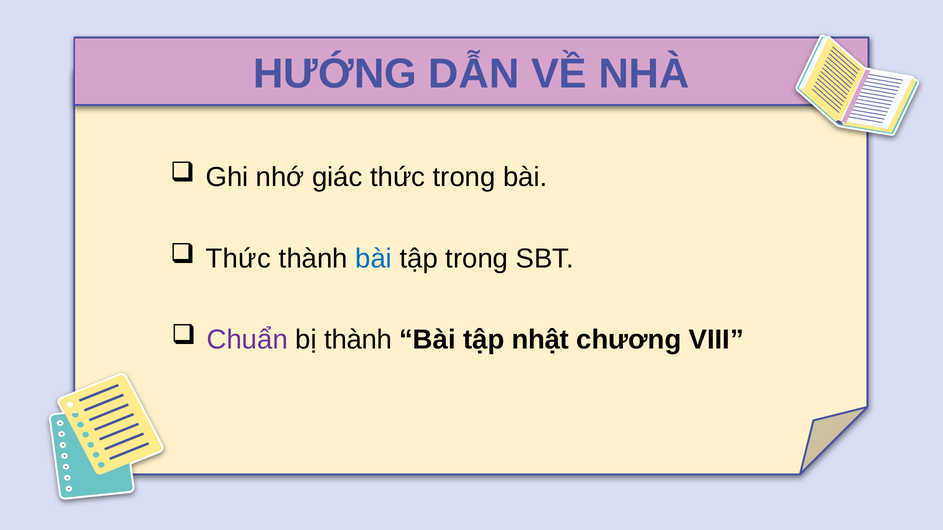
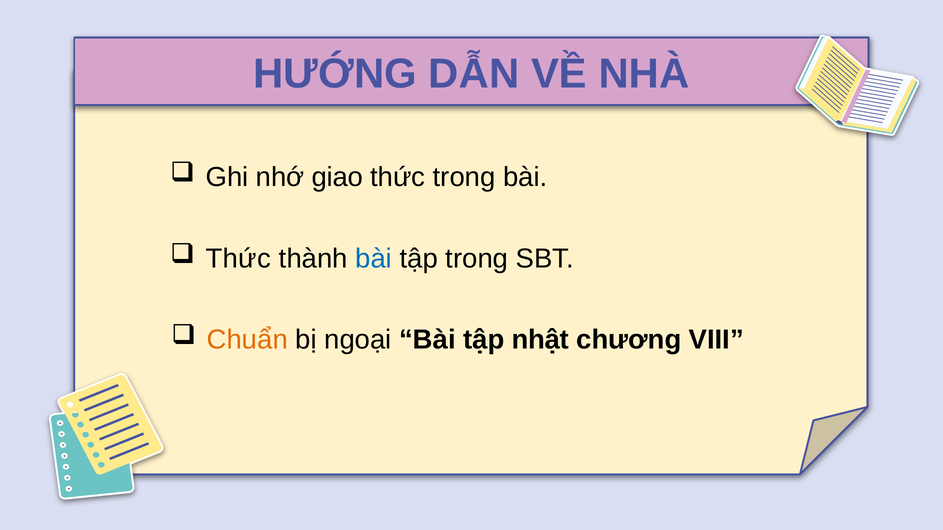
giác: giác -> giao (337, 177)
Chuẩn colour: purple -> orange (247, 340)
bị thành: thành -> ngoại (358, 340)
